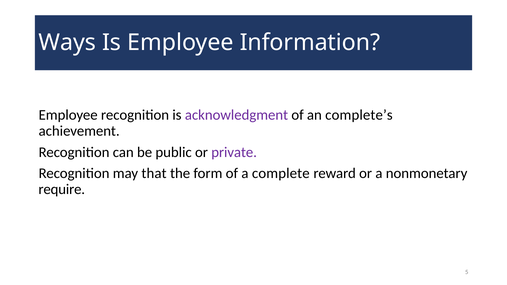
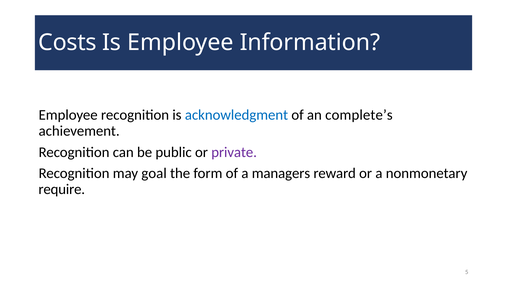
Ways: Ways -> Costs (67, 43)
acknowledgment colour: purple -> blue (236, 115)
that: that -> goal (154, 174)
complete: complete -> managers (281, 174)
